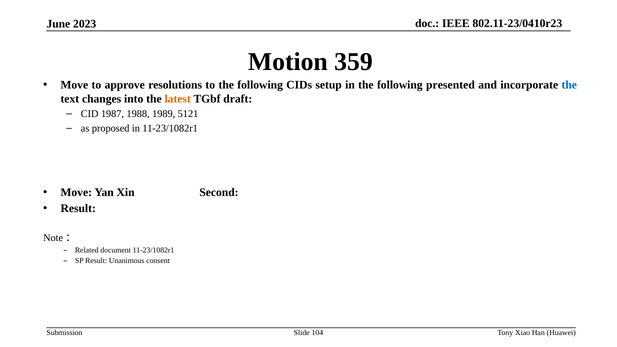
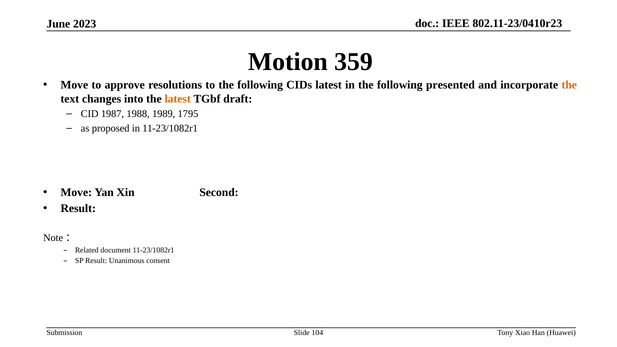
CIDs setup: setup -> latest (329, 85)
the colour: blue -> orange (569, 85)
5121: 5121 -> 1795 (188, 114)
